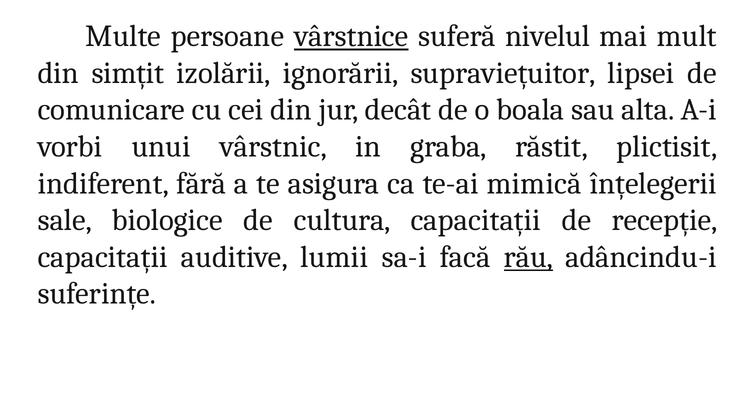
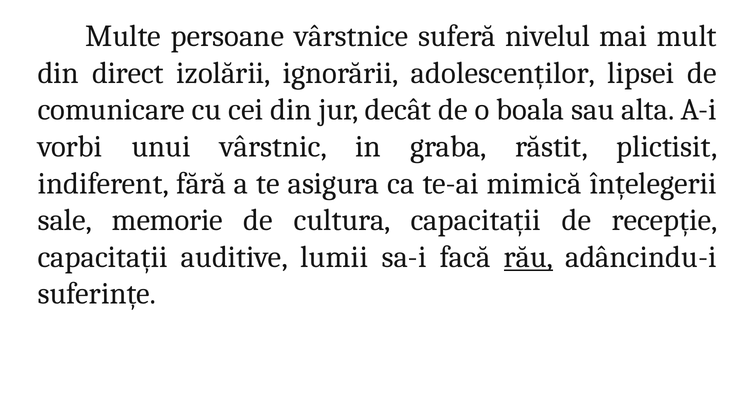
vârstnice underline: present -> none (351, 36)
simțit: simțit -> direct (128, 73)
supraviețuitor: supraviețuitor -> adolescenților (503, 73)
biologice: biologice -> memorie (167, 220)
